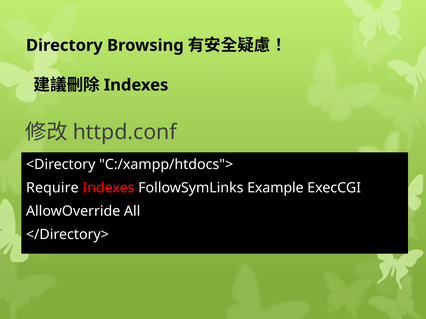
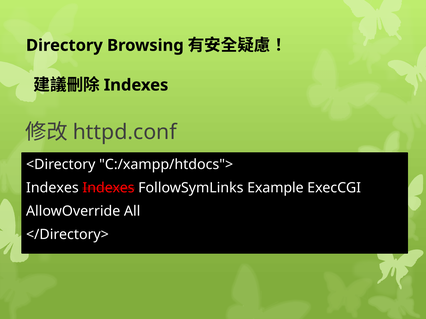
Require: Require -> Indexes (52, 188)
